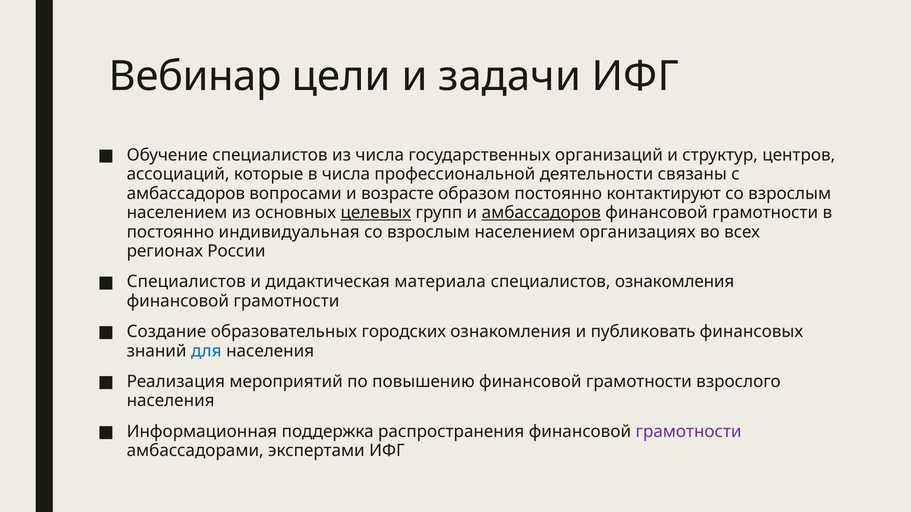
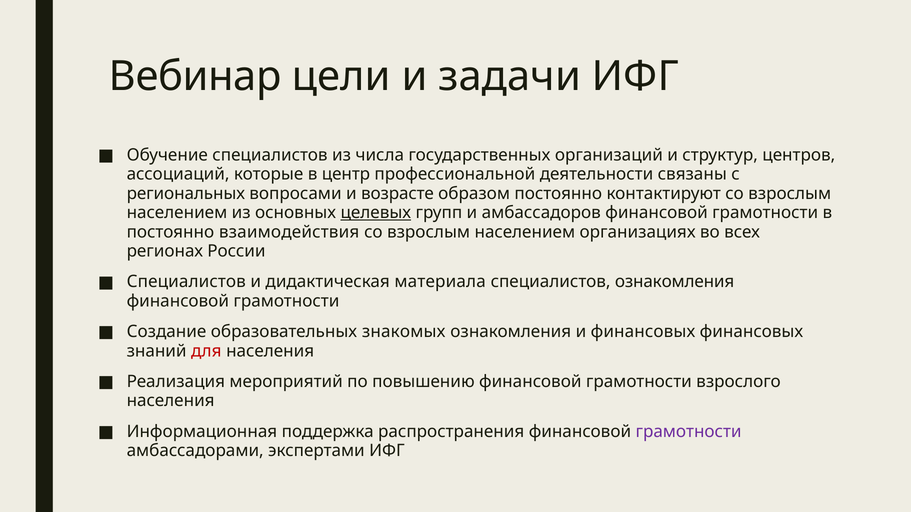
в числа: числа -> центр (346, 174)
амбассадоров: амбассадоров -> региональных (186, 194)
амбассадоров underline: present -> none (541, 213)
индивидуальная: индивидуальная -> взаимодействия (289, 232)
городских: городских -> знакомых (404, 332)
и публиковать: публиковать -> финансовых (643, 332)
для colour: blue -> red (206, 351)
